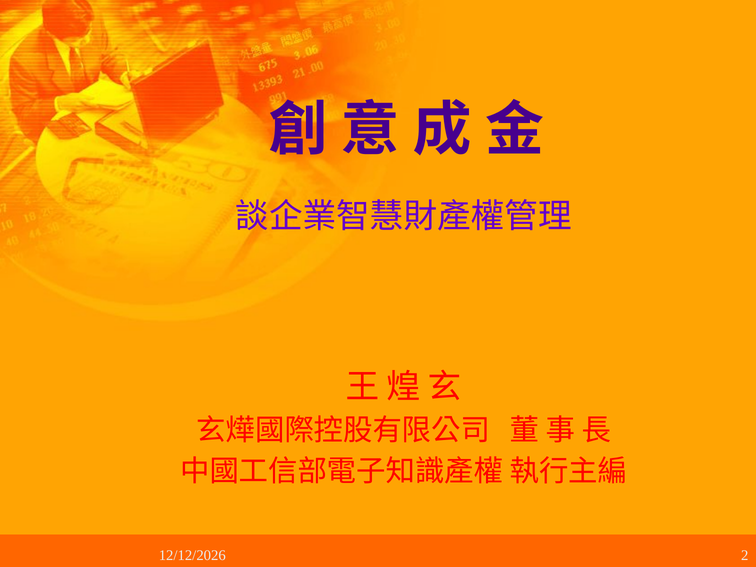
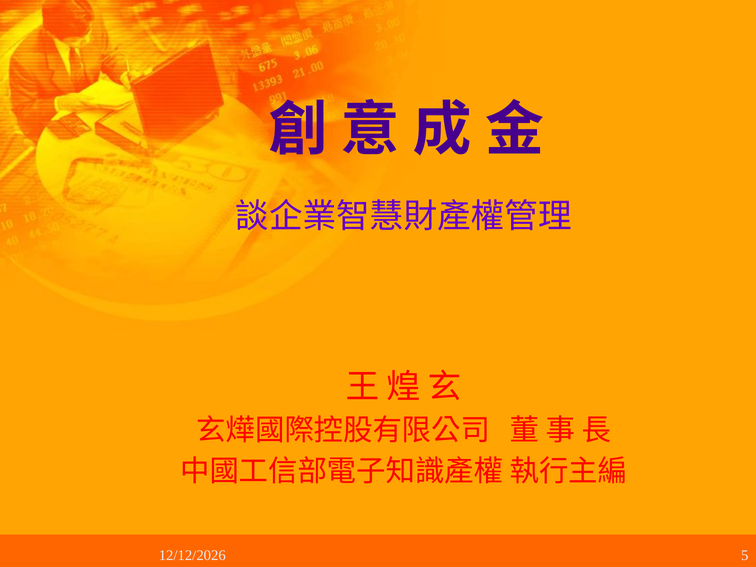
2: 2 -> 5 (745, 555)
